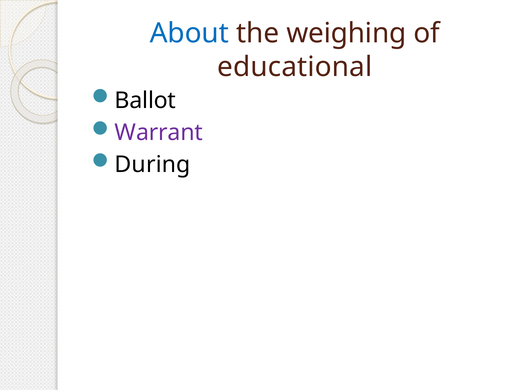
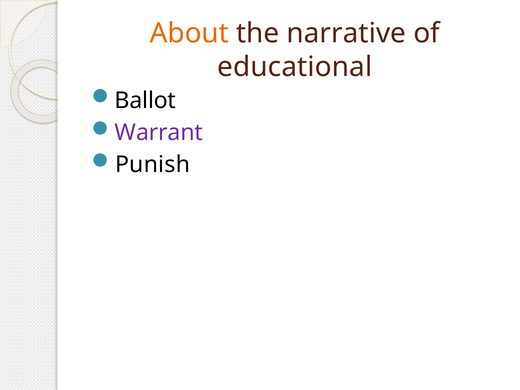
About colour: blue -> orange (189, 33)
weighing: weighing -> narrative (346, 33)
During: During -> Punish (153, 165)
